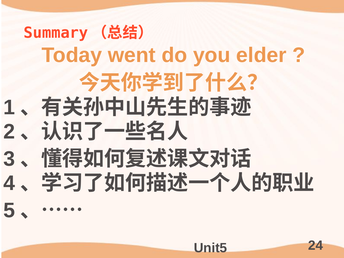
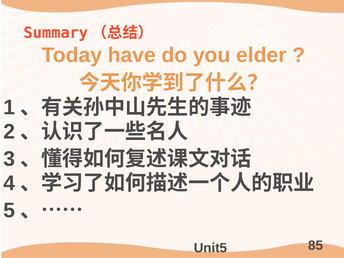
went: went -> have (132, 55)
24: 24 -> 85 (316, 245)
